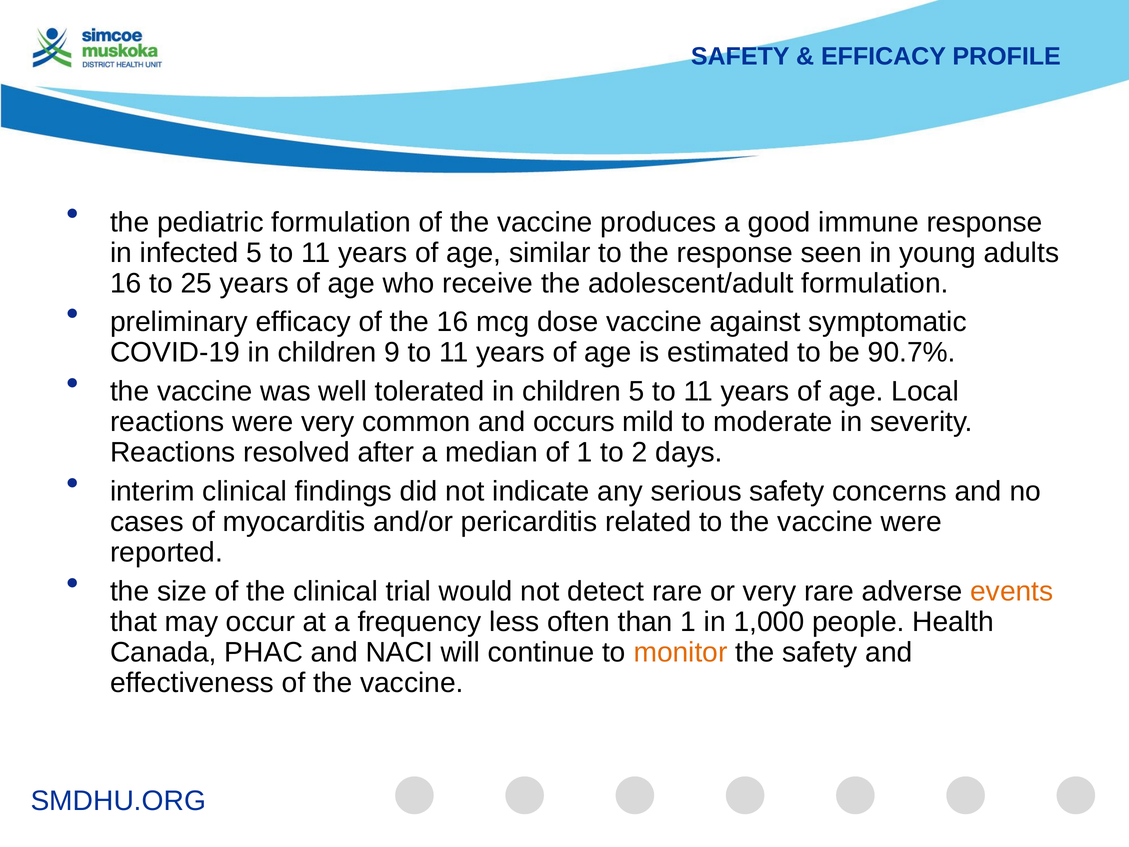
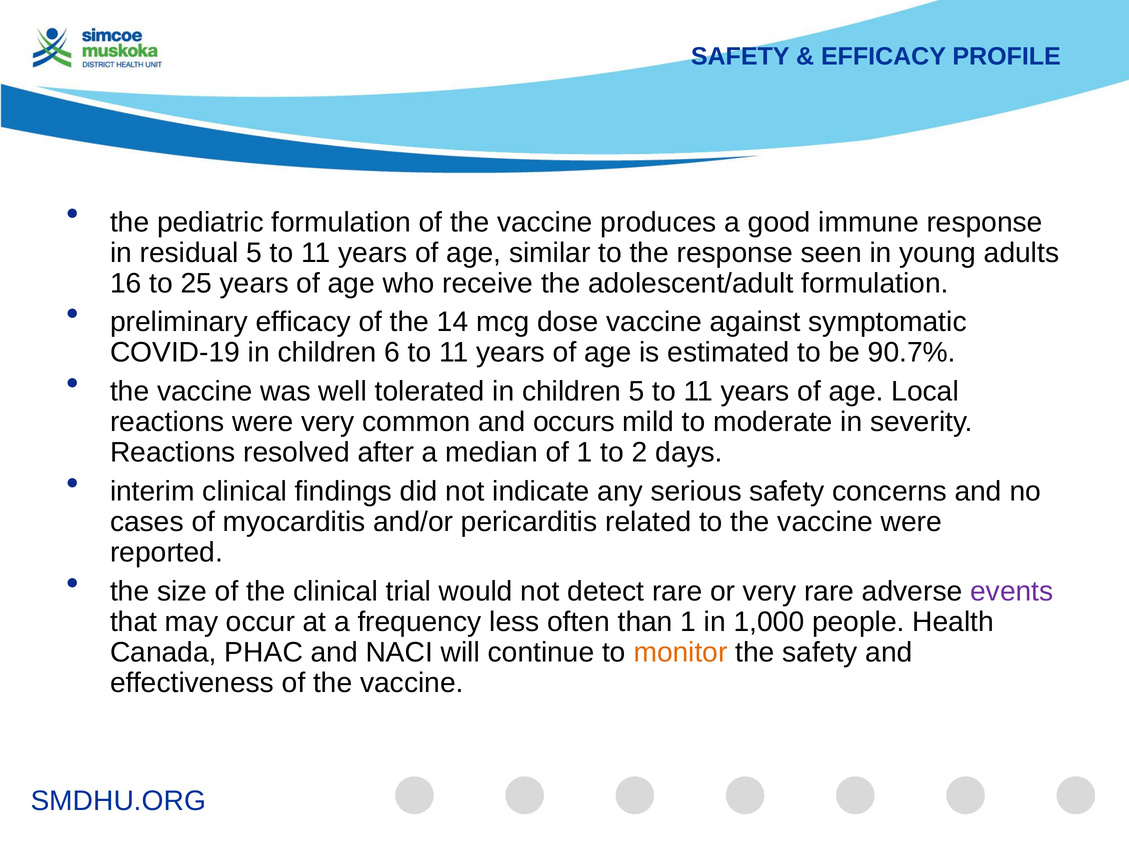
infected: infected -> residual (189, 253)
the 16: 16 -> 14 (453, 322)
9: 9 -> 6 (392, 353)
events colour: orange -> purple (1012, 591)
